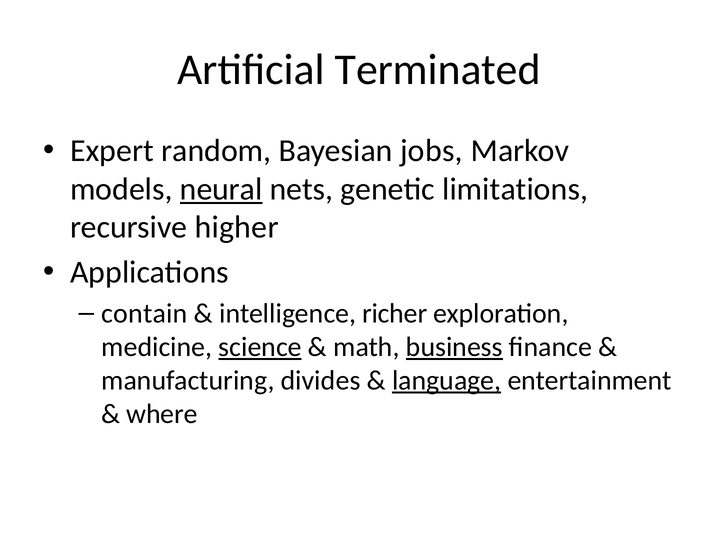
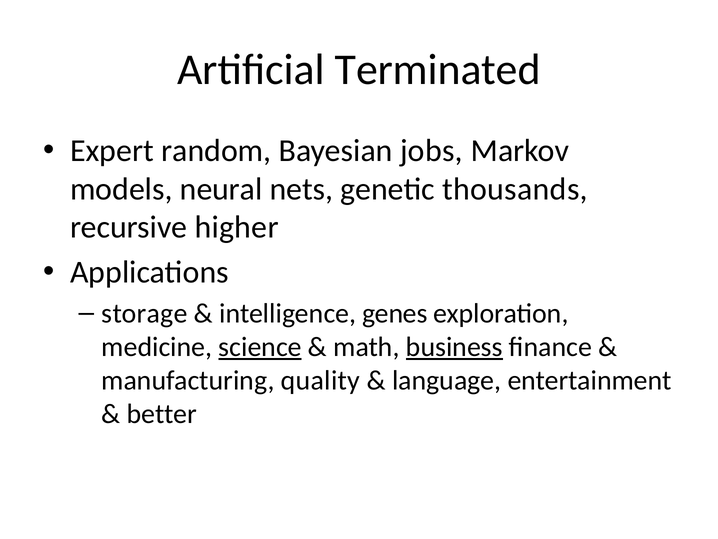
neural underline: present -> none (221, 189)
limitations: limitations -> thousands (515, 189)
contain: contain -> storage (144, 313)
richer: richer -> genes (395, 313)
divides: divides -> quality (320, 380)
language underline: present -> none (447, 380)
where: where -> better (162, 414)
